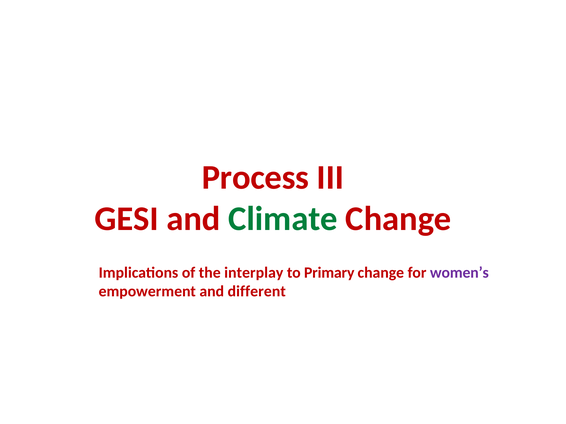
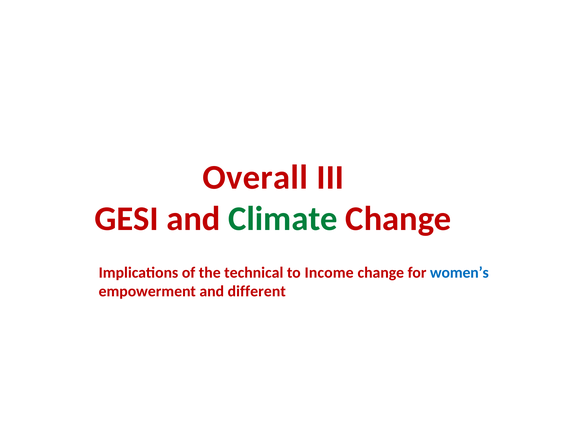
Process: Process -> Overall (255, 178)
interplay: interplay -> technical (254, 273)
Primary: Primary -> Income (329, 273)
women’s colour: purple -> blue (459, 273)
